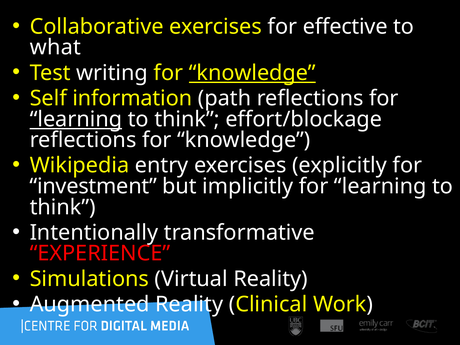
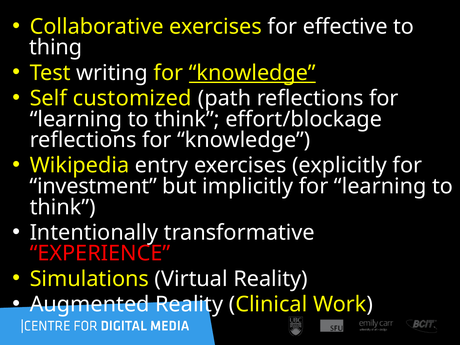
what: what -> thing (56, 47)
information: information -> customized (132, 98)
learning underline: present -> none (76, 119)
